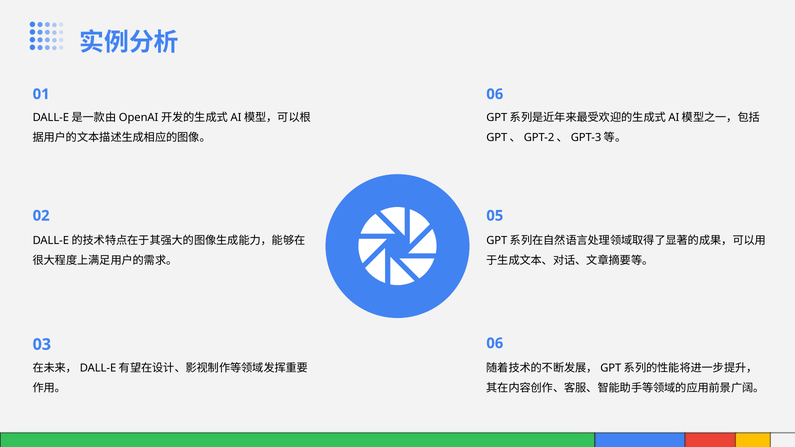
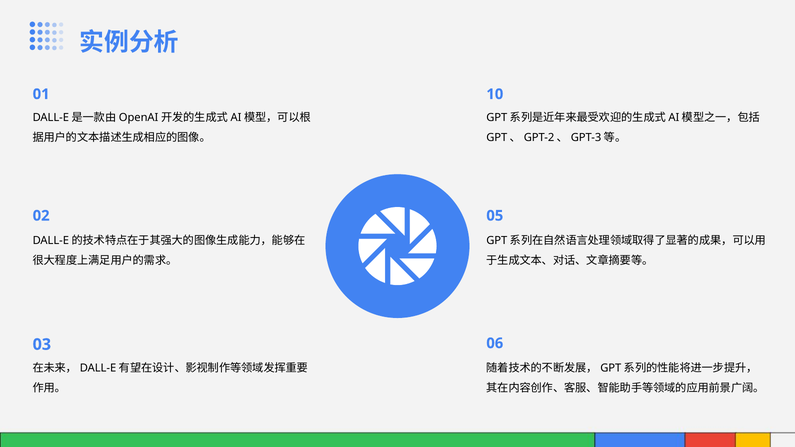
01 06: 06 -> 10 (495, 94)
